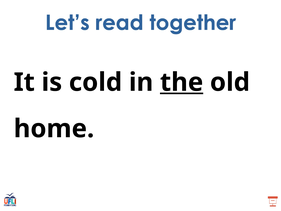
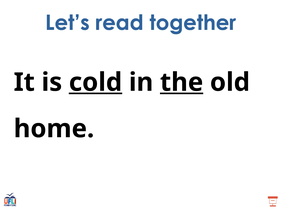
cold underline: none -> present (96, 82)
